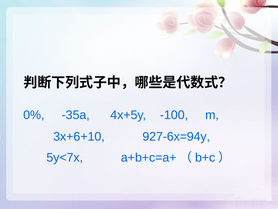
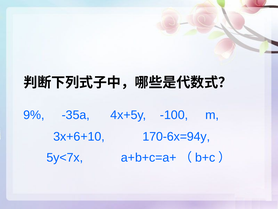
0%: 0% -> 9% (34, 115)
927-6x=94y: 927-6x=94y -> 170-6x=94y (176, 136)
